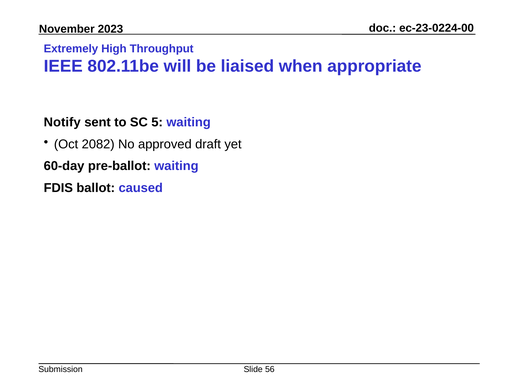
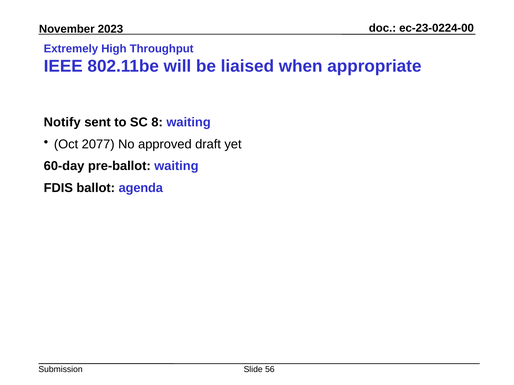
5: 5 -> 8 (157, 123)
2082: 2082 -> 2077 (98, 144)
caused: caused -> agenda (141, 188)
